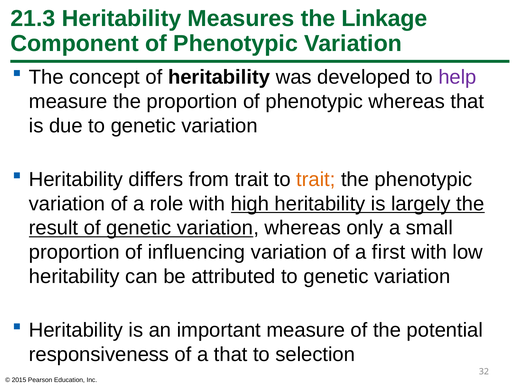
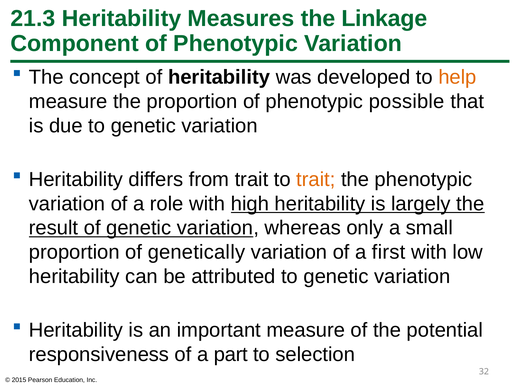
help colour: purple -> orange (457, 77)
phenotypic whereas: whereas -> possible (407, 101)
influencing: influencing -> genetically (196, 252)
a that: that -> part (231, 355)
